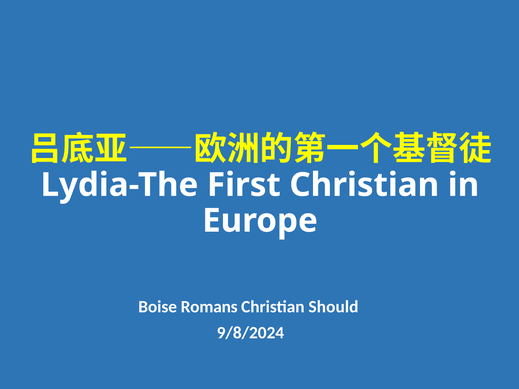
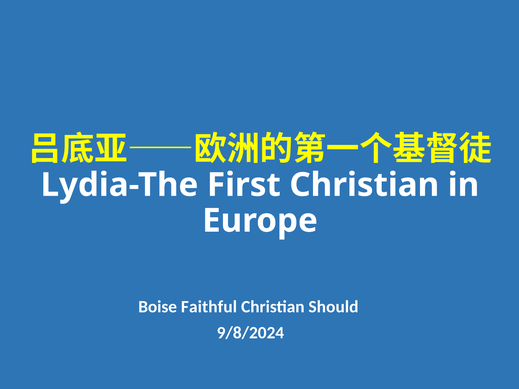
Romans: Romans -> Faithful (209, 307)
